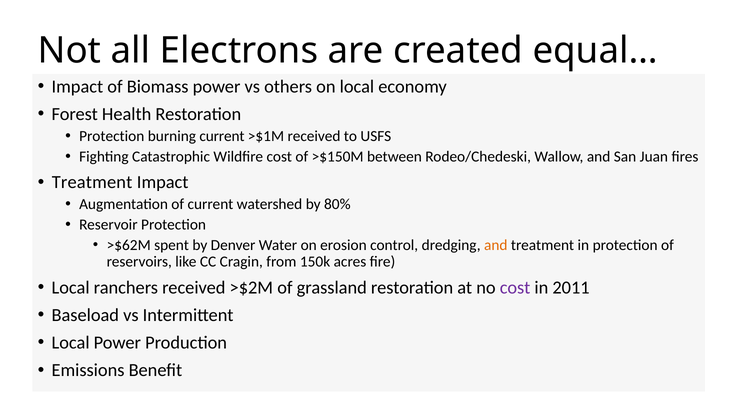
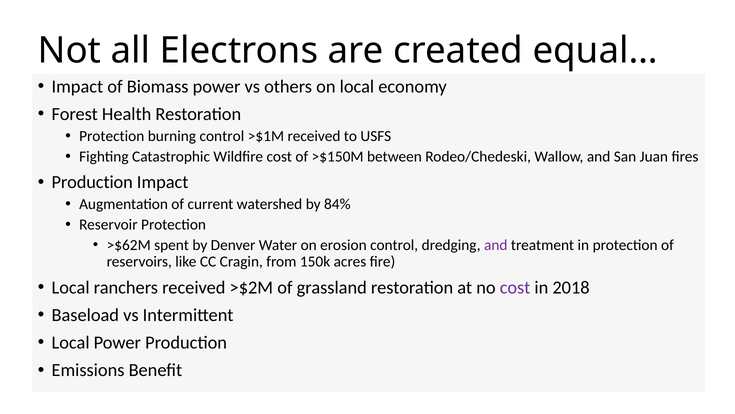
burning current: current -> control (222, 136)
Treatment: Treatment -> Production (92, 182)
80%: 80% -> 84% (337, 204)
and colour: orange -> purple (496, 245)
2011: 2011 -> 2018 (571, 287)
